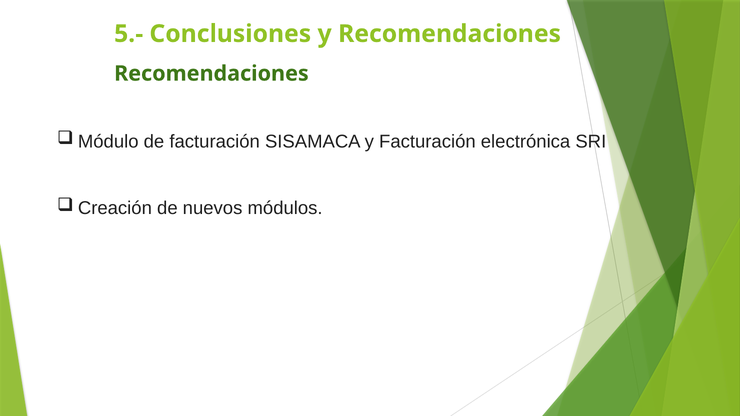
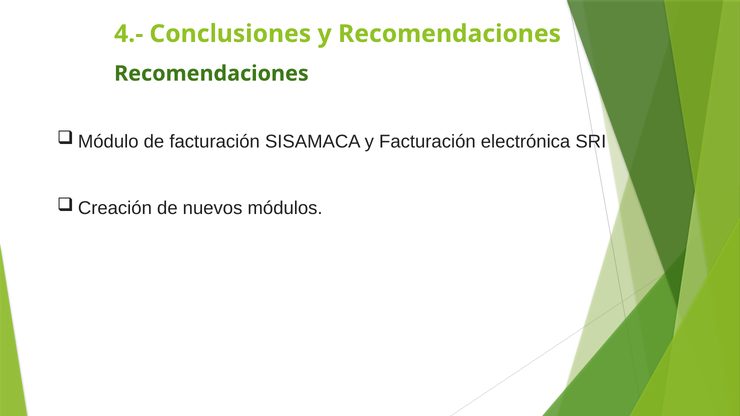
5.-: 5.- -> 4.- (129, 34)
